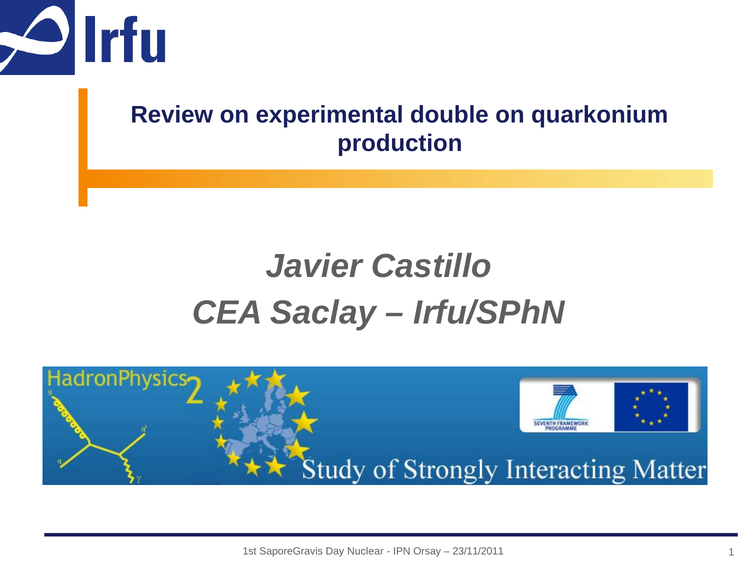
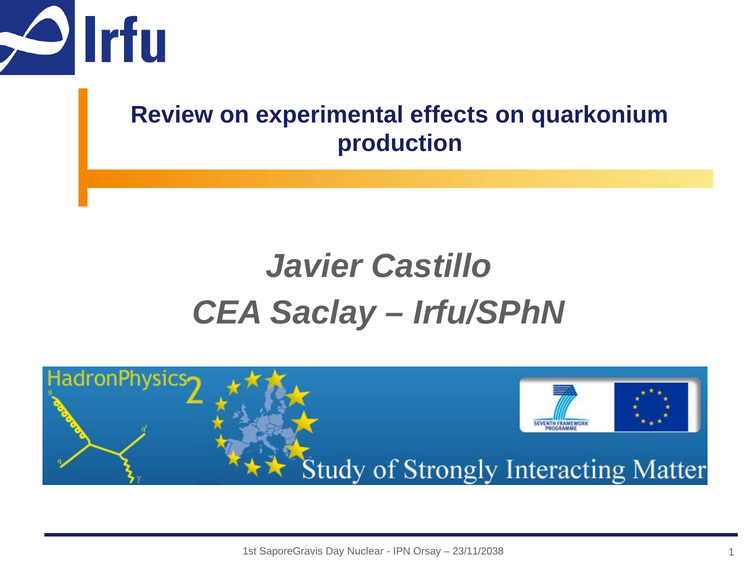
double: double -> effects (449, 114)
23/11/2011: 23/11/2011 -> 23/11/2038 (478, 551)
